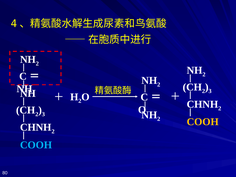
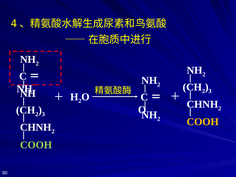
COOH colour: light blue -> light green (36, 145)
